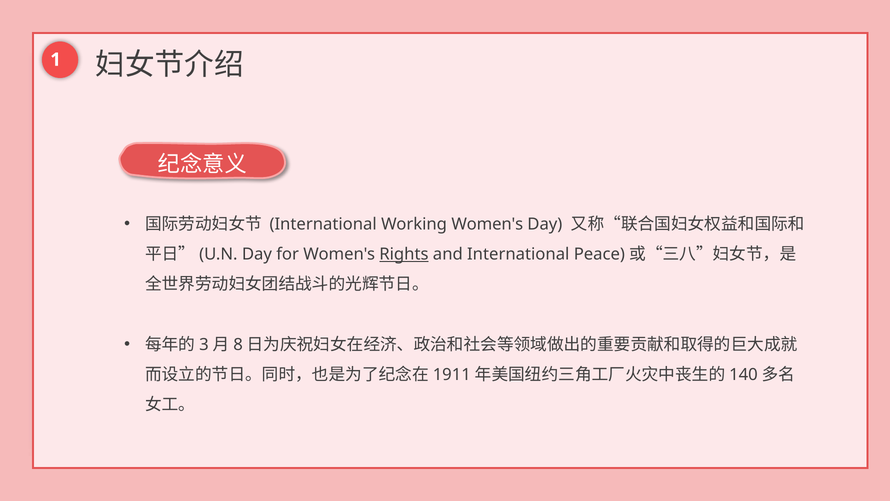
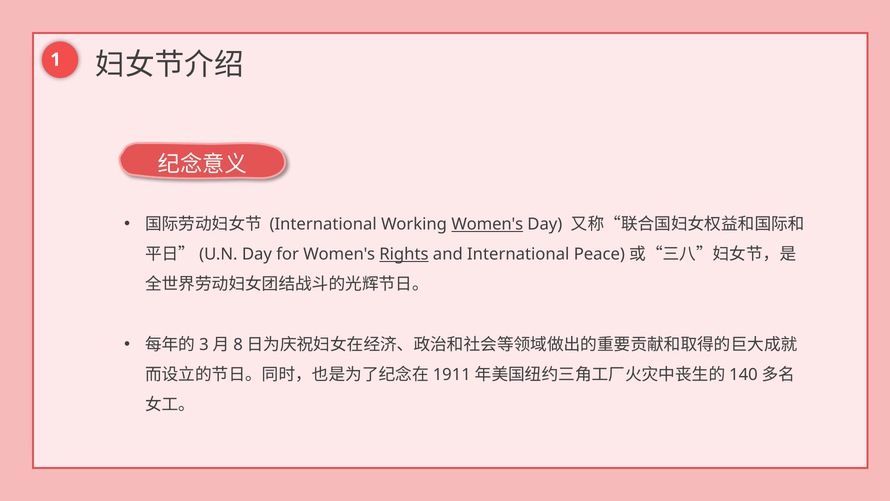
Women's underline: none -> present (487, 224)
